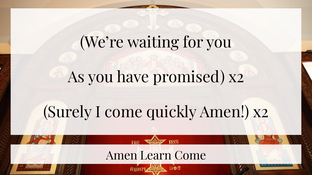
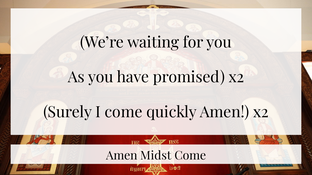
Learn: Learn -> Midst (156, 156)
